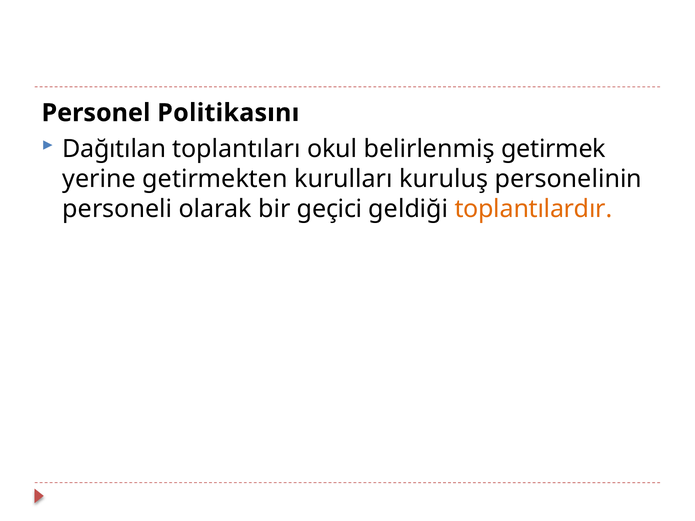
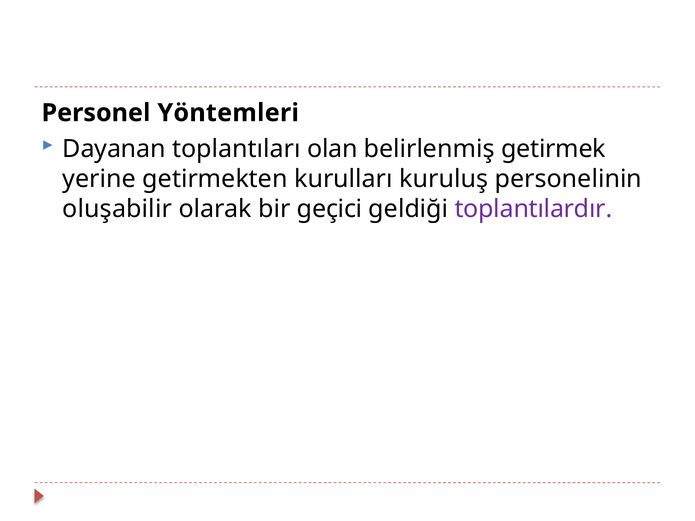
Politikasını: Politikasını -> Yöntemleri (228, 113)
Dağıtılan: Dağıtılan -> Dayanan (114, 149)
okul: okul -> olan (332, 149)
personeli: personeli -> oluşabilir (117, 209)
toplantılardır colour: orange -> purple (533, 209)
